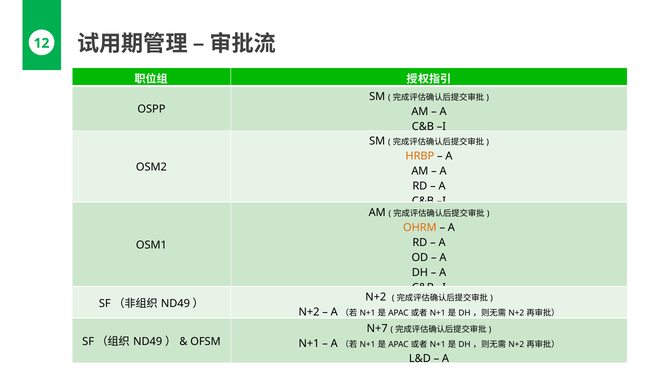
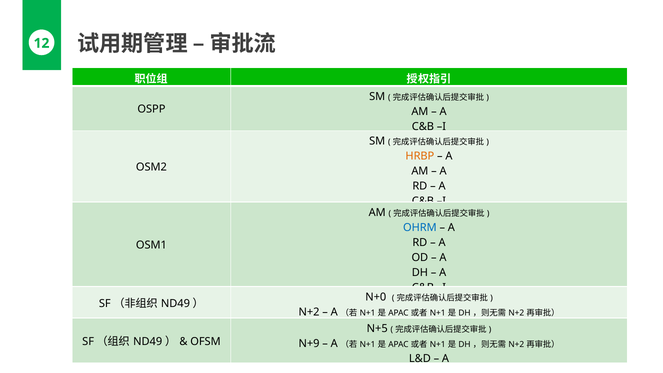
OHRM colour: orange -> blue (420, 228)
N+2: N+2 -> N+0 (376, 297)
N+7: N+7 -> N+5 (377, 329)
N+1: N+1 -> N+9 (309, 344)
